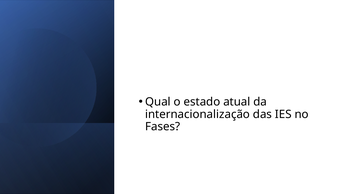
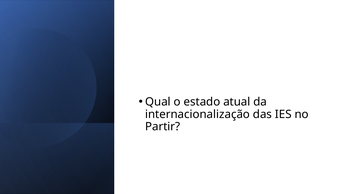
Fases: Fases -> Partir (163, 127)
